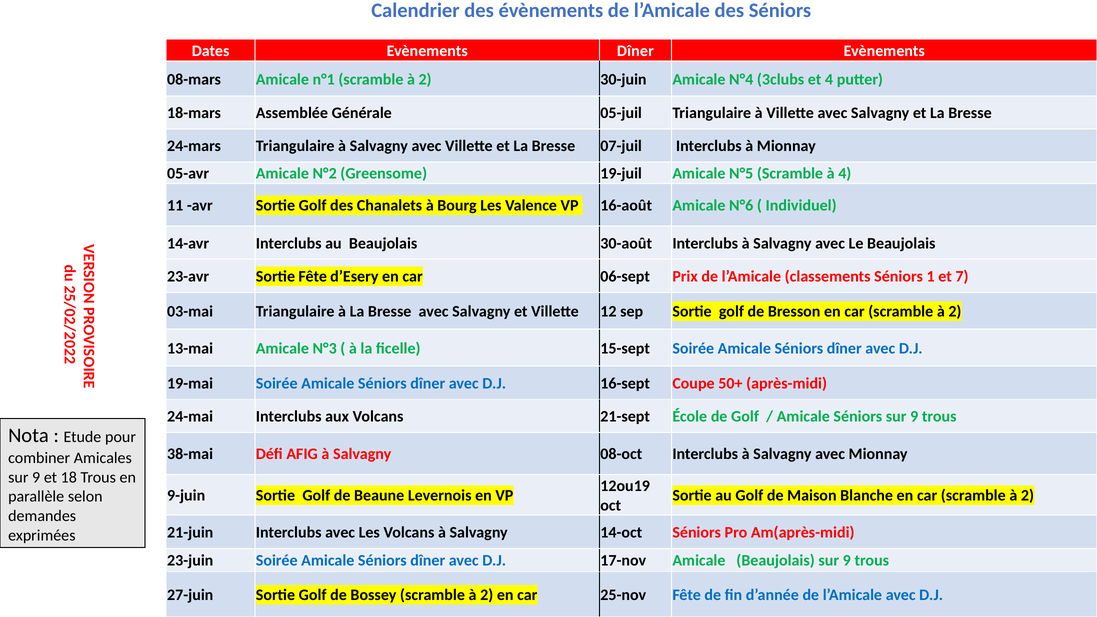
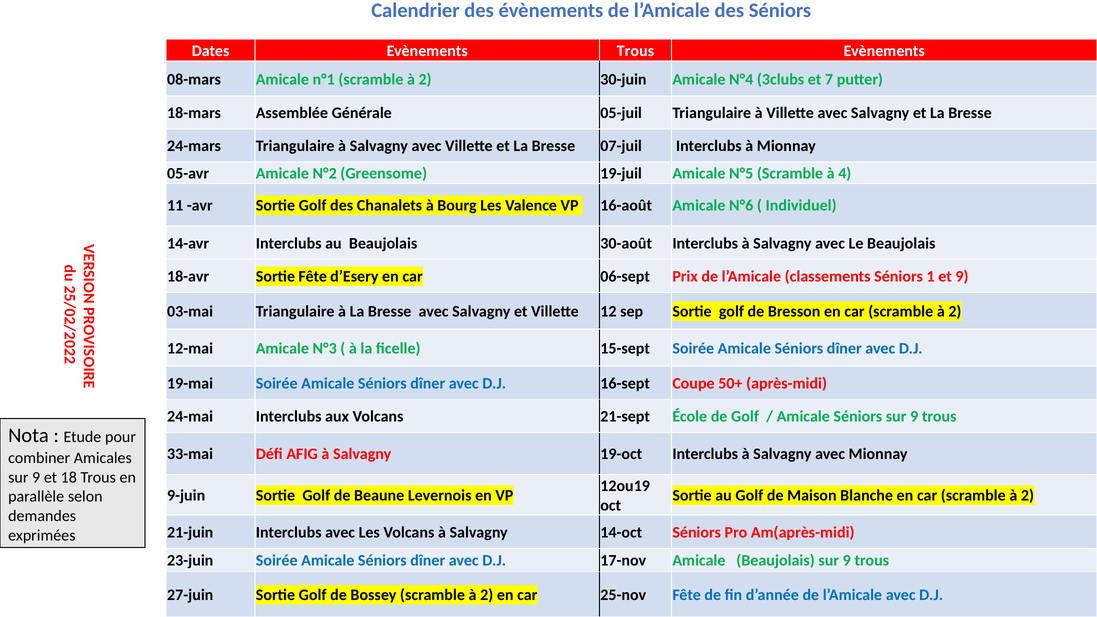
Evènements Dîner: Dîner -> Trous (635, 51)
et 4: 4 -> 7 (829, 79)
23-avr: 23-avr -> 18-avr (188, 276)
et 7: 7 -> 9 (962, 276)
13-mai: 13-mai -> 12-mai (190, 348)
38-mai: 38-mai -> 33-mai (190, 454)
08-oct: 08-oct -> 19-oct (621, 454)
